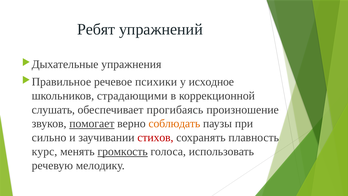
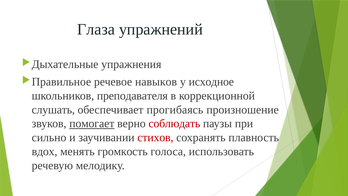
Ребят: Ребят -> Глаза (96, 29)
психики: психики -> навыков (156, 82)
страдающими: страдающими -> преподавателя (132, 96)
соблюдать colour: orange -> red (174, 123)
курс: курс -> вдох (45, 151)
громкость underline: present -> none (123, 151)
